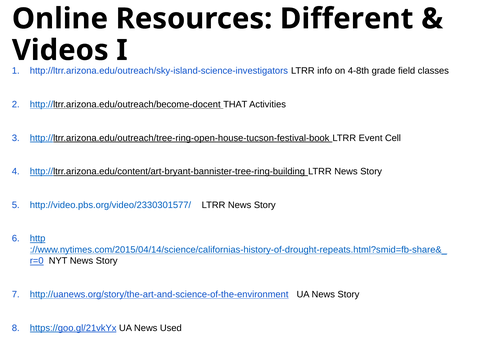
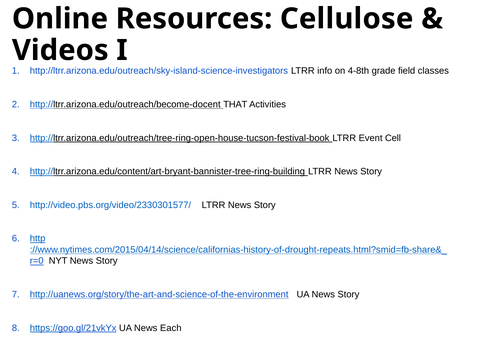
Different: Different -> Cellulose (347, 19)
Used: Used -> Each (171, 328)
